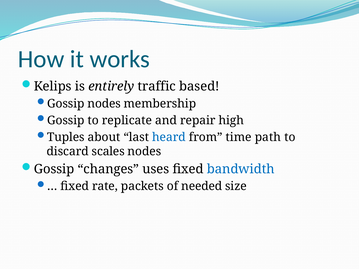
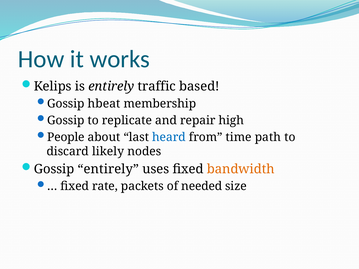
Gossip nodes: nodes -> hbeat (104, 104)
Tuples: Tuples -> People (66, 137)
scales: scales -> likely (108, 152)
Gossip changes: changes -> entirely (108, 169)
bandwidth colour: blue -> orange (241, 169)
